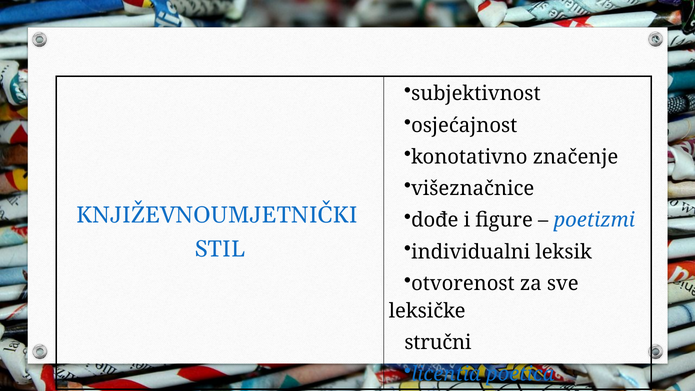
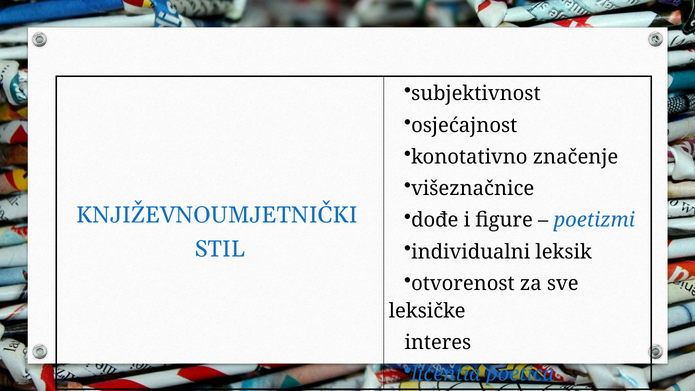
stručni: stručni -> interes (438, 343)
